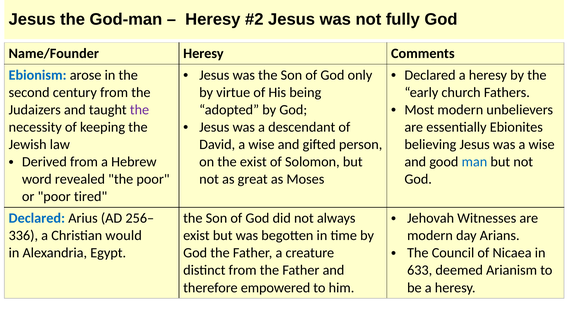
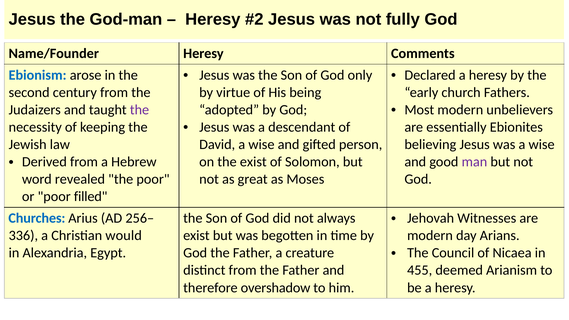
man colour: blue -> purple (474, 162)
tired: tired -> filled (91, 197)
Declared: Declared -> Churches (37, 218)
633: 633 -> 455 (420, 270)
empowered: empowered -> overshadow (276, 288)
